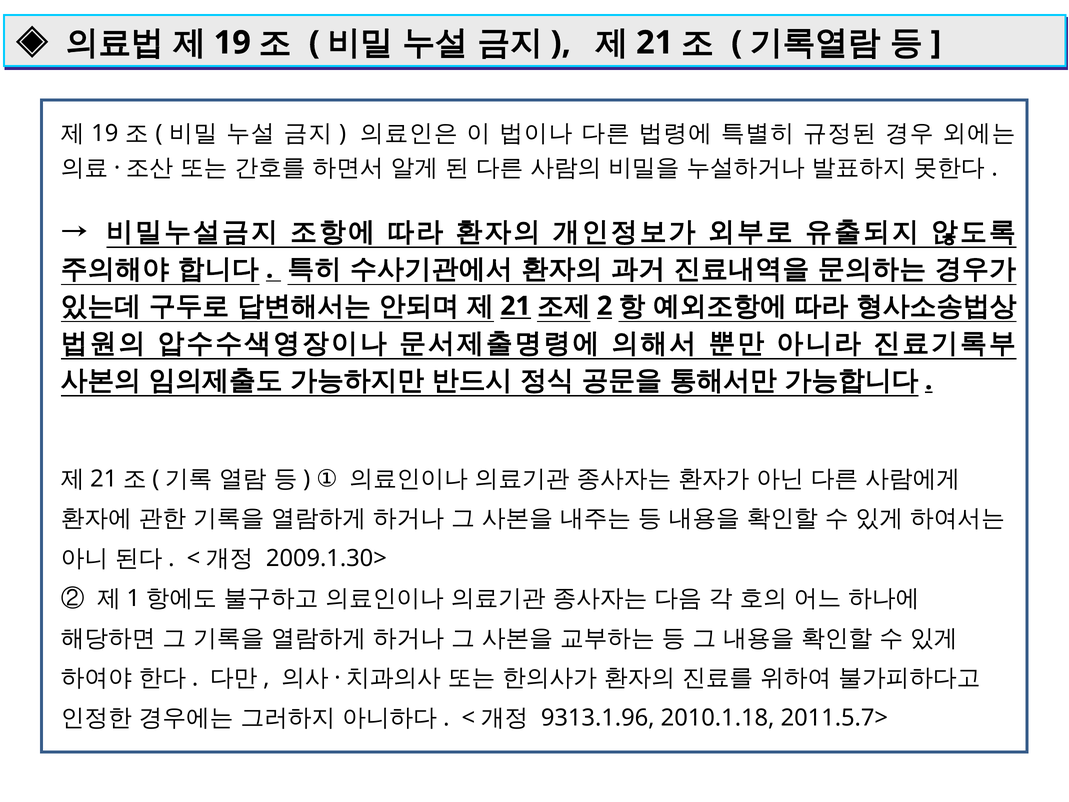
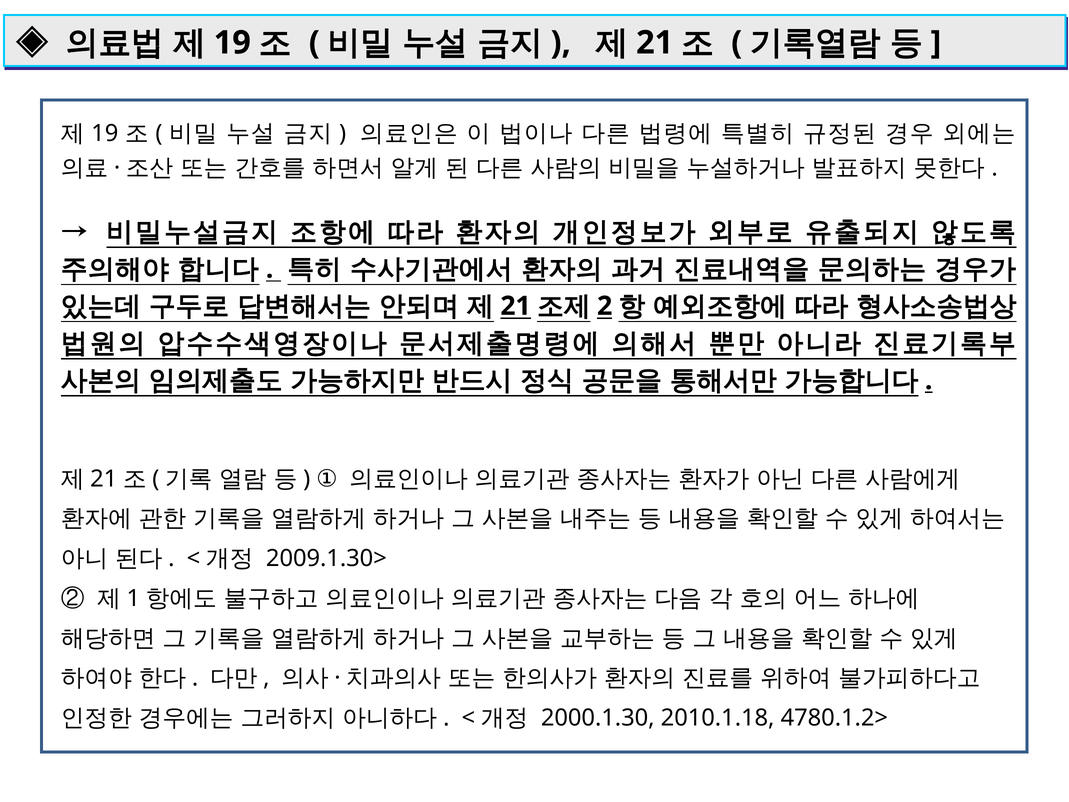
9313.1.96: 9313.1.96 -> 2000.1.30 (598, 718)
2011.5.7>: 2011.5.7> -> 4780.1.2> (834, 718)
